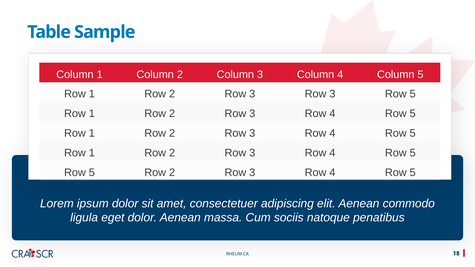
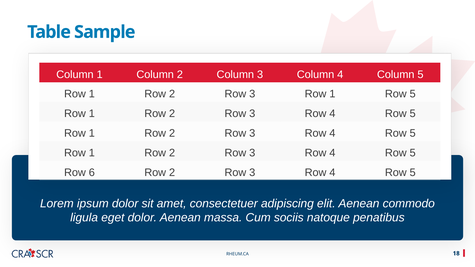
3 Row 3: 3 -> 1 (332, 94)
5: 5 -> 6 (92, 173)
